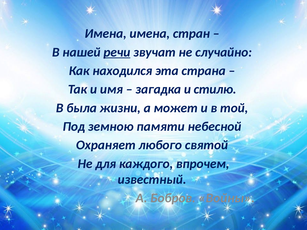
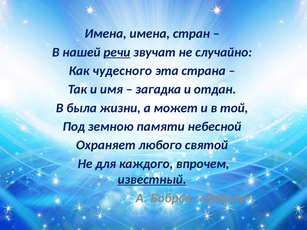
находился: находился -> чудесного (122, 71)
стилю: стилю -> отдан (215, 89)
известный underline: none -> present (152, 180)
Войны: Войны -> Войску (227, 198)
